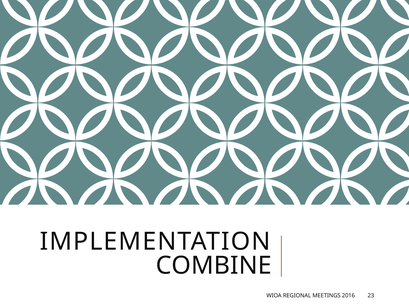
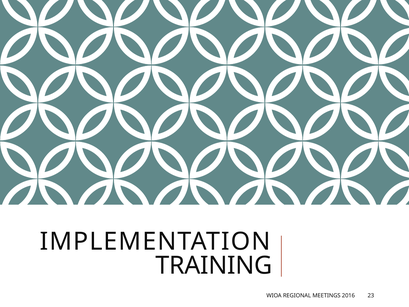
COMBINE: COMBINE -> TRAINING (214, 266)
